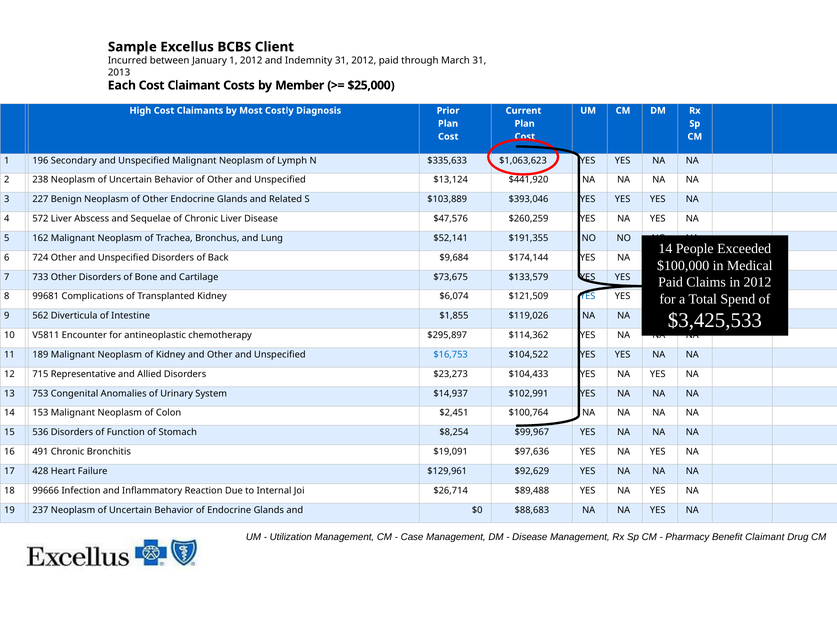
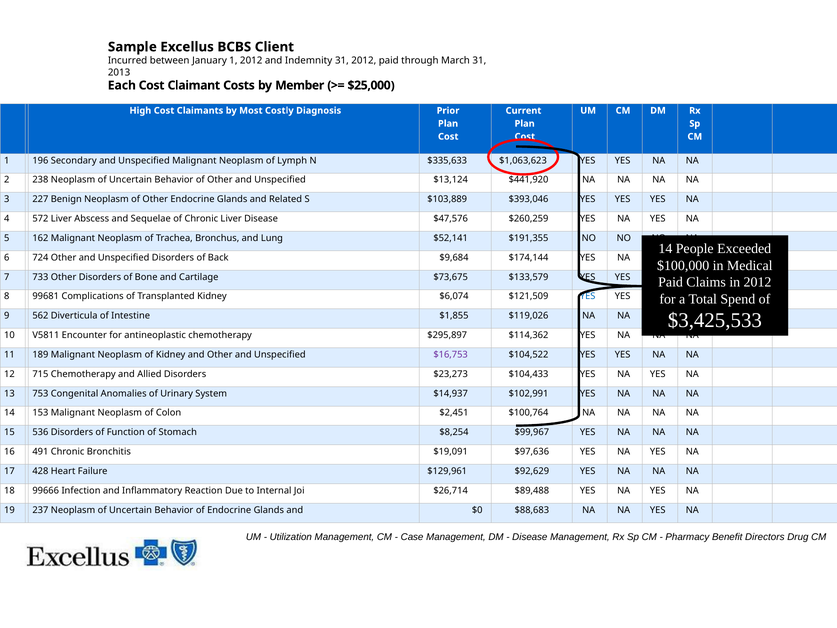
$16,753 colour: blue -> purple (451, 355)
715 Representative: Representative -> Chemotherapy (83, 374)
Benefit Claimant: Claimant -> Directors (765, 537)
